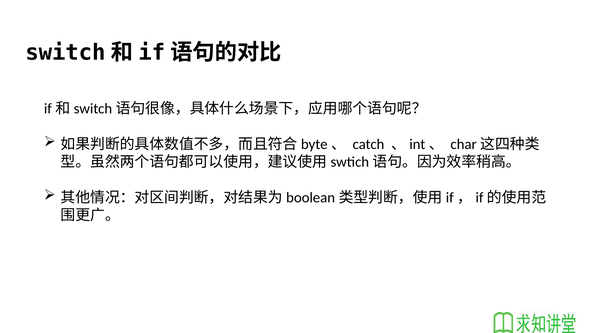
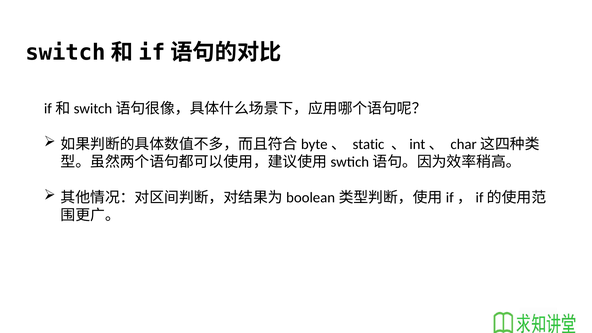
catch: catch -> static (368, 144)
